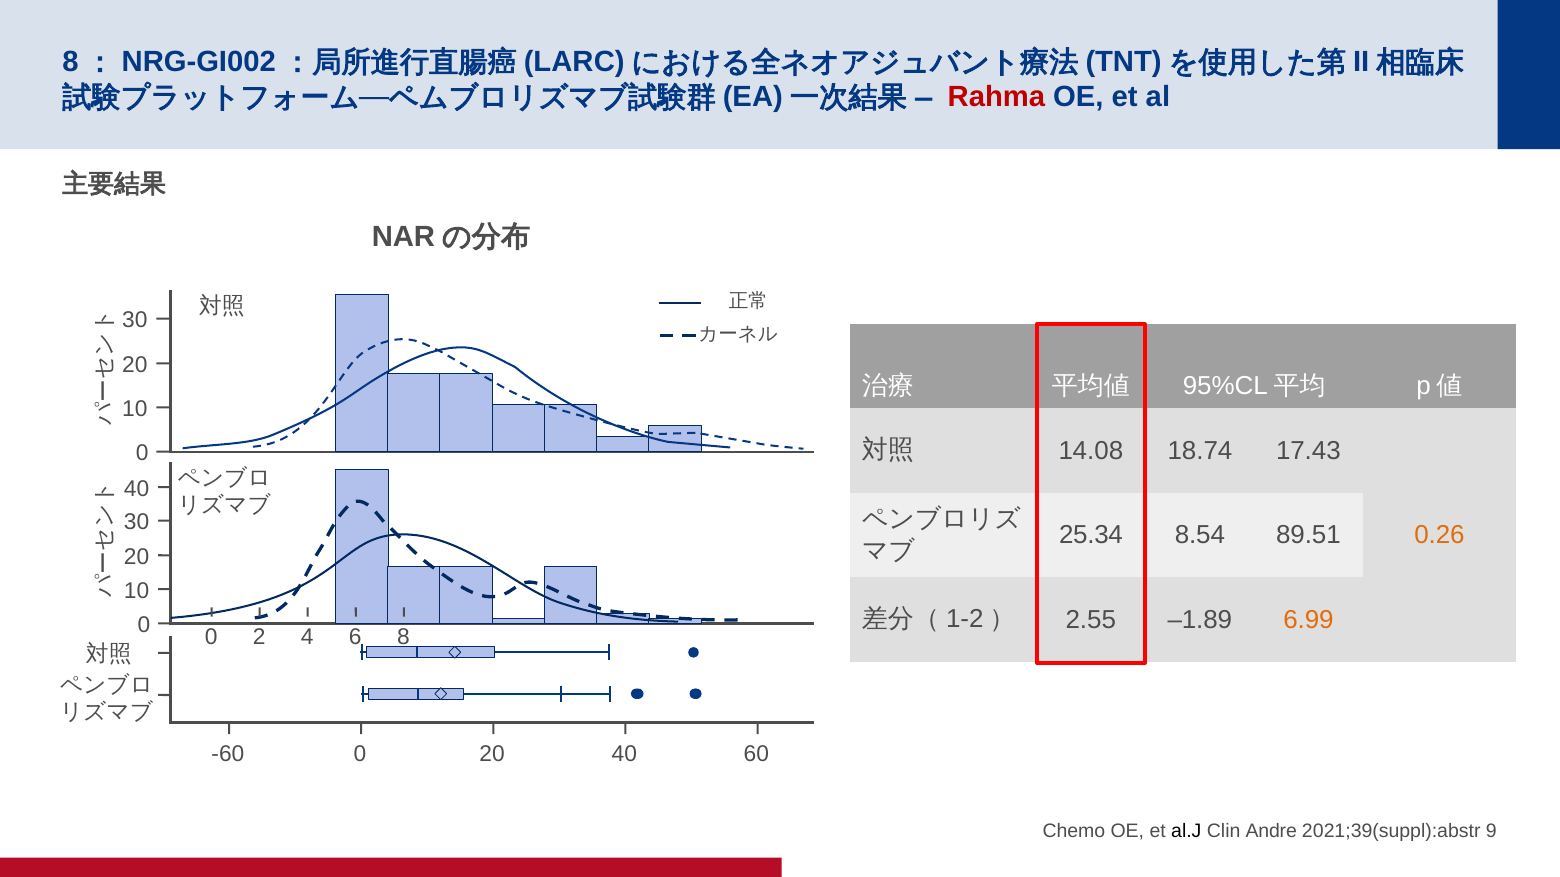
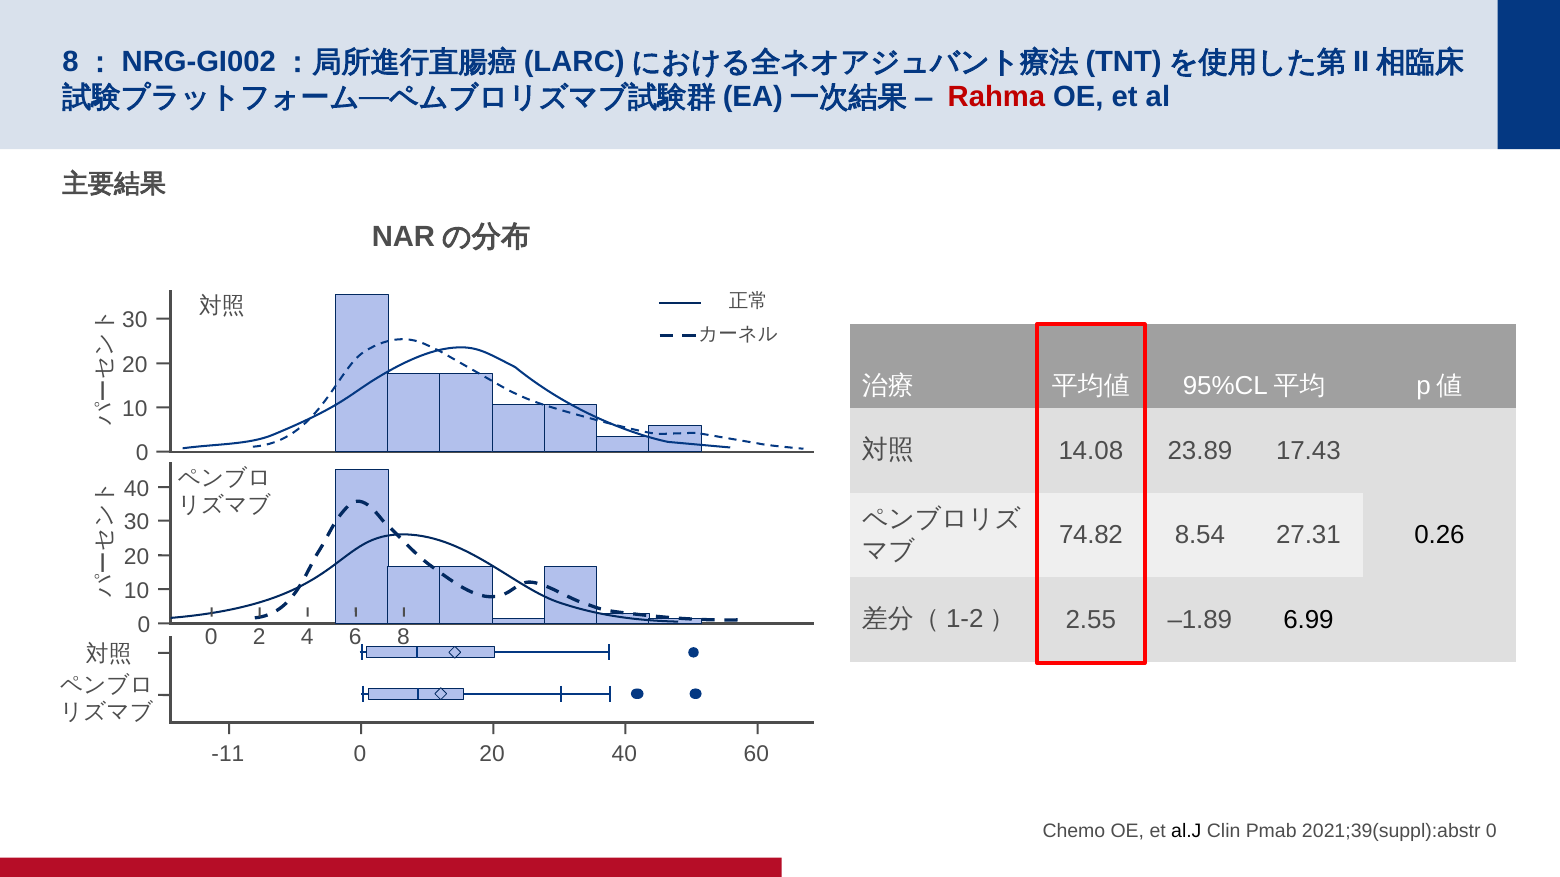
18.74: 18.74 -> 23.89 (1200, 451)
25.34: 25.34 -> 74.82 (1091, 535)
89.51: 89.51 -> 27.31 (1308, 535)
0.26 colour: orange -> black (1439, 535)
6.99 colour: orange -> black (1308, 620)
-60: -60 -> -11 (228, 754)
Andre: Andre -> Pmab (1271, 832)
2021;39(suppl):abstr 9: 9 -> 0 (1491, 832)
